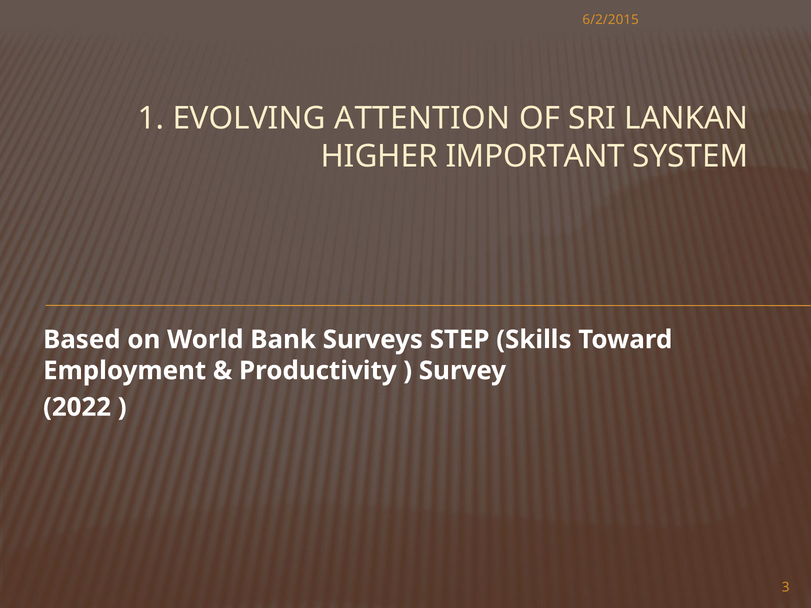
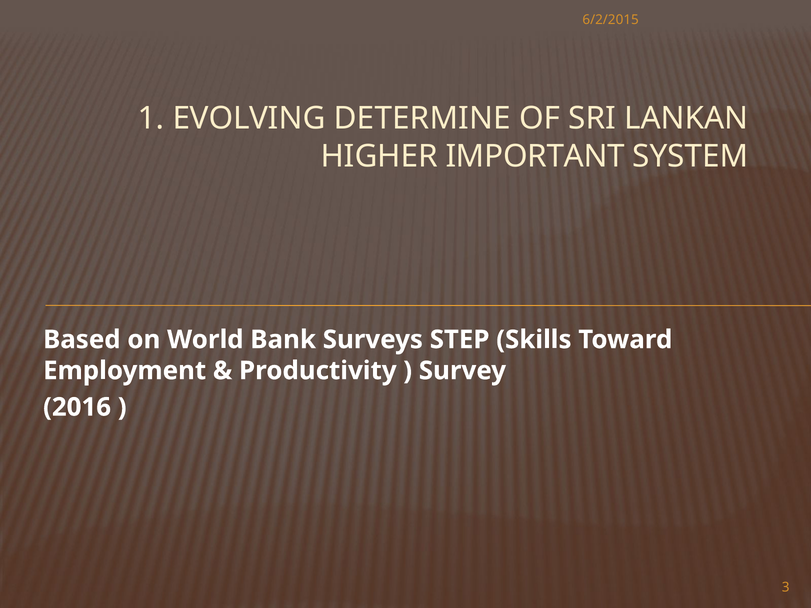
ATTENTION: ATTENTION -> DETERMINE (422, 118)
2022: 2022 -> 2016 (77, 407)
